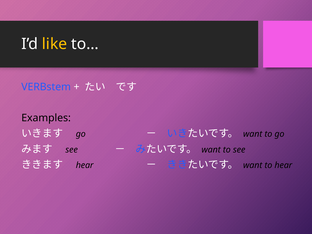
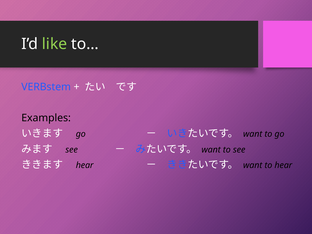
like colour: yellow -> light green (55, 44)
